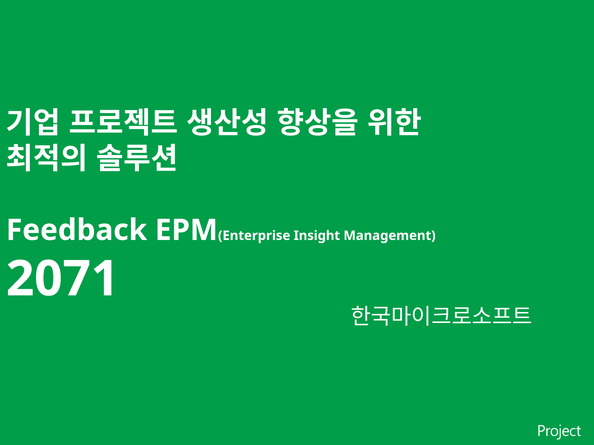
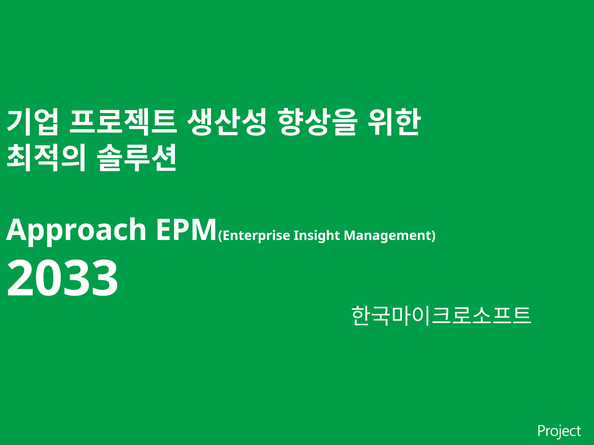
Feedback: Feedback -> Approach (77, 230)
2071: 2071 -> 2033 (63, 279)
